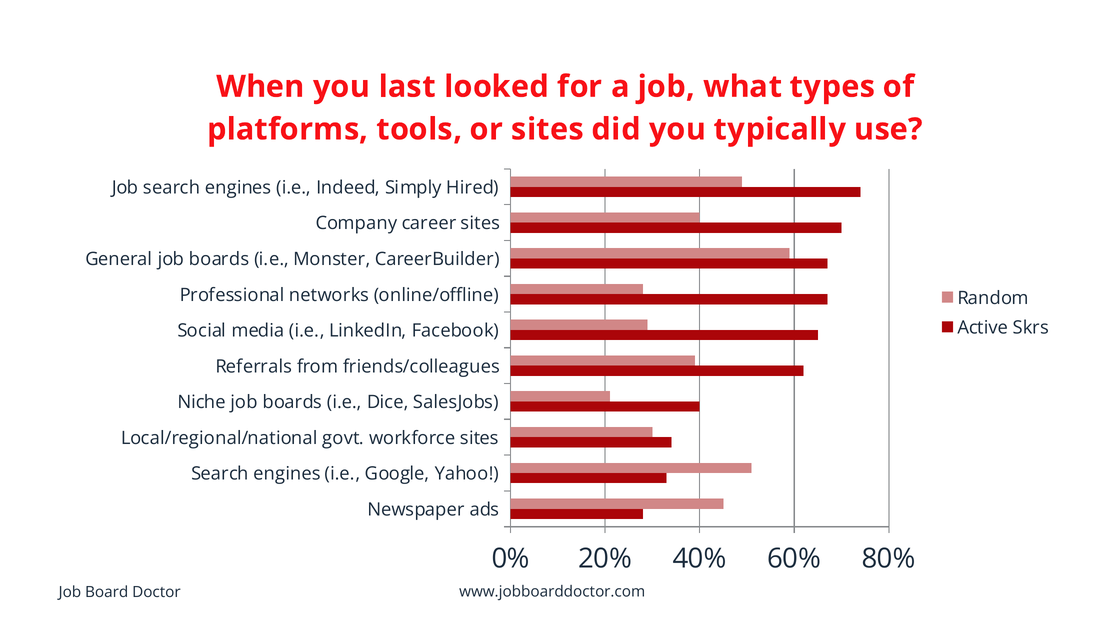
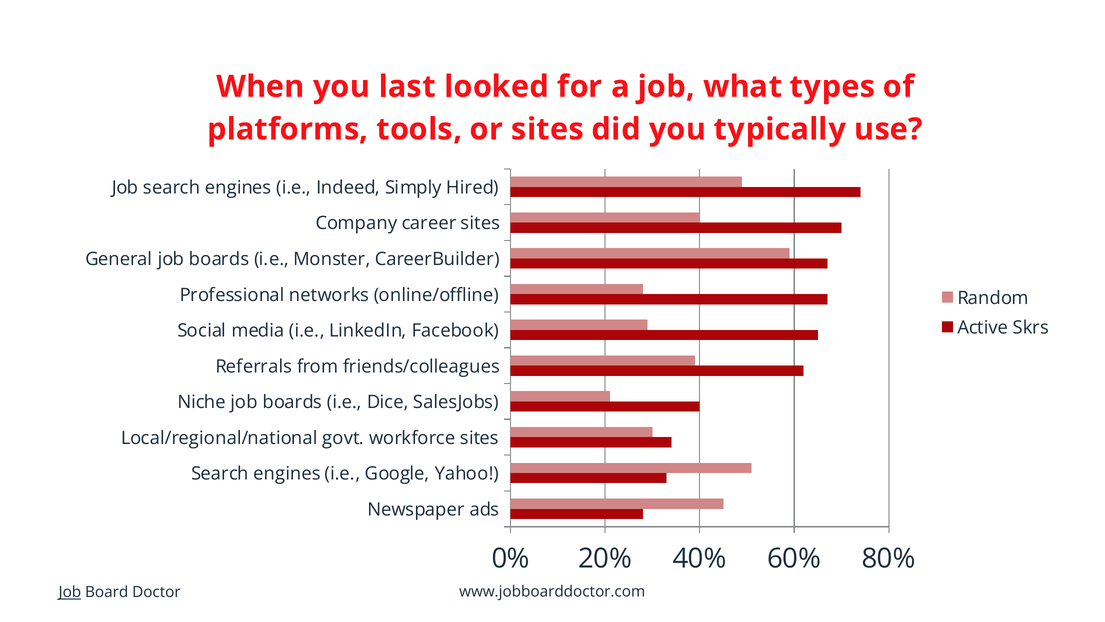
Job underline: none -> present (70, 592)
